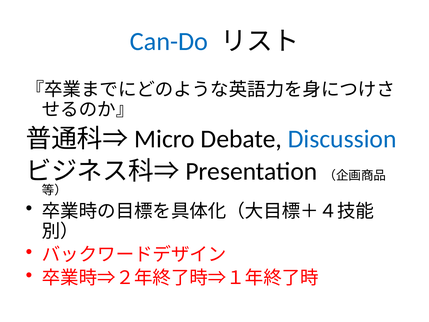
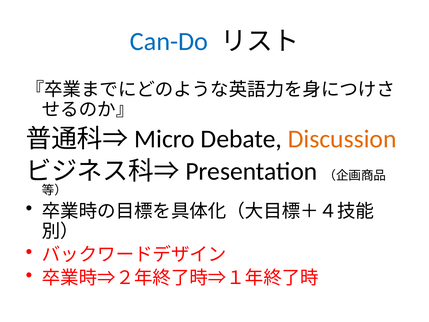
Discussion colour: blue -> orange (342, 139)
